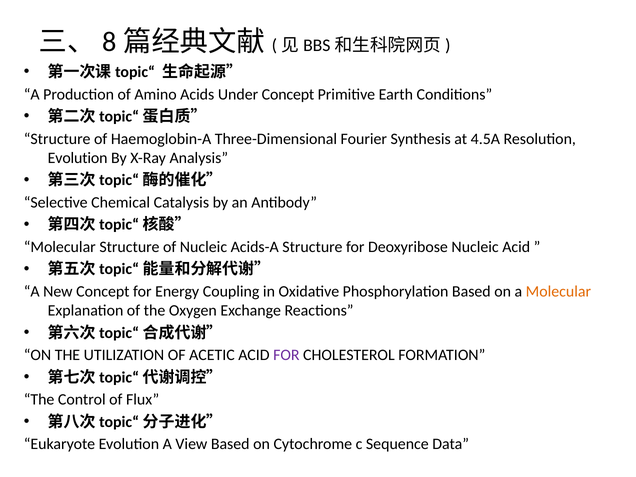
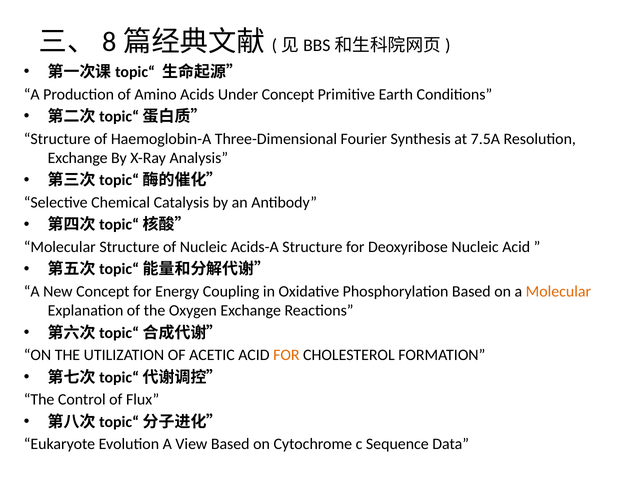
4.5A: 4.5A -> 7.5A (485, 139)
Evolution: Evolution -> Exchange (78, 158)
FOR colour: purple -> orange (286, 355)
